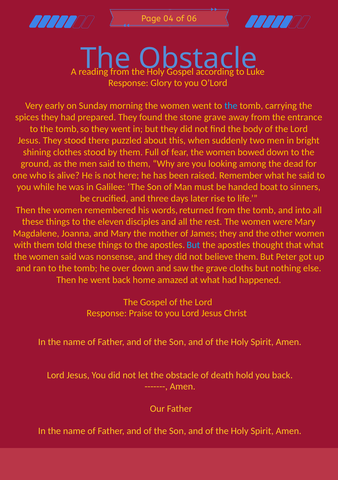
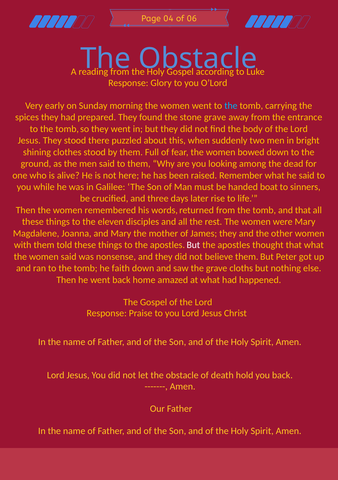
and into: into -> that (303, 210)
But colour: light blue -> white (193, 245)
over: over -> faith (121, 268)
